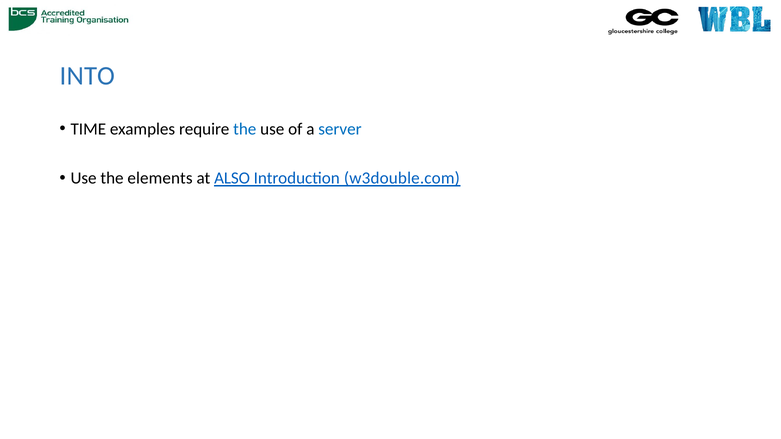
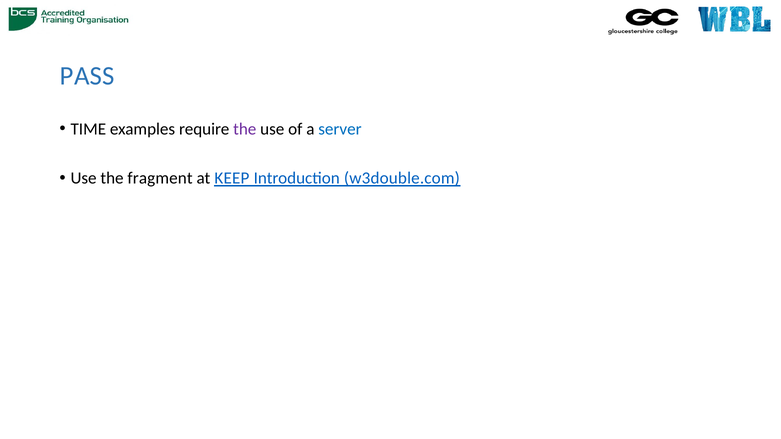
INTO: INTO -> PASS (87, 76)
the colour: blue -> purple (245, 129)
elements: elements -> fragment (160, 178)
ALSO: ALSO -> KEEP (232, 178)
